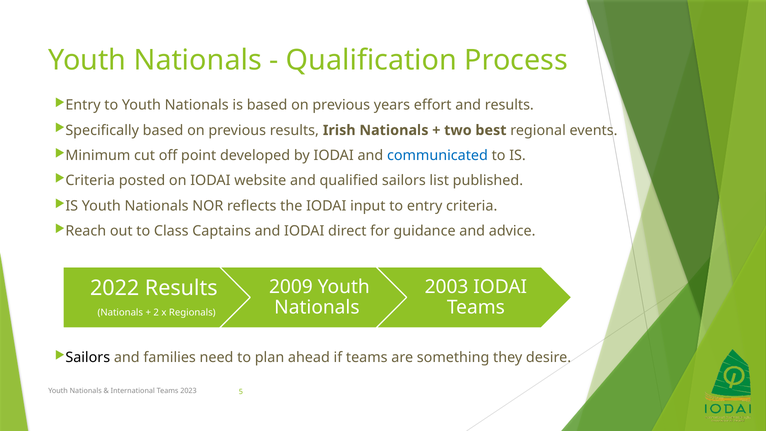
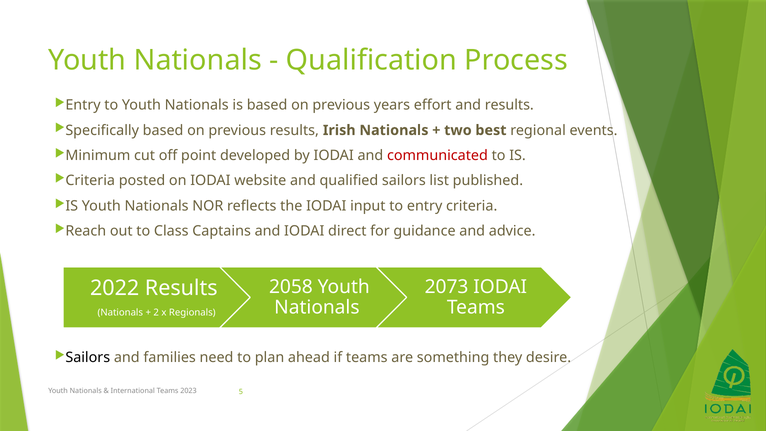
communicated colour: blue -> red (437, 155)
2009: 2009 -> 2058 (291, 287)
2003: 2003 -> 2073 (447, 287)
